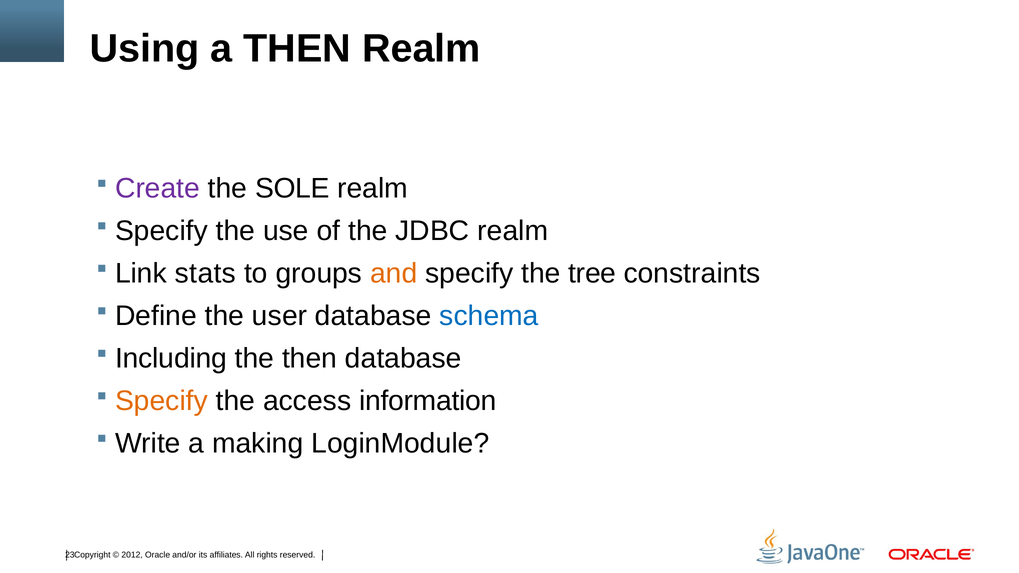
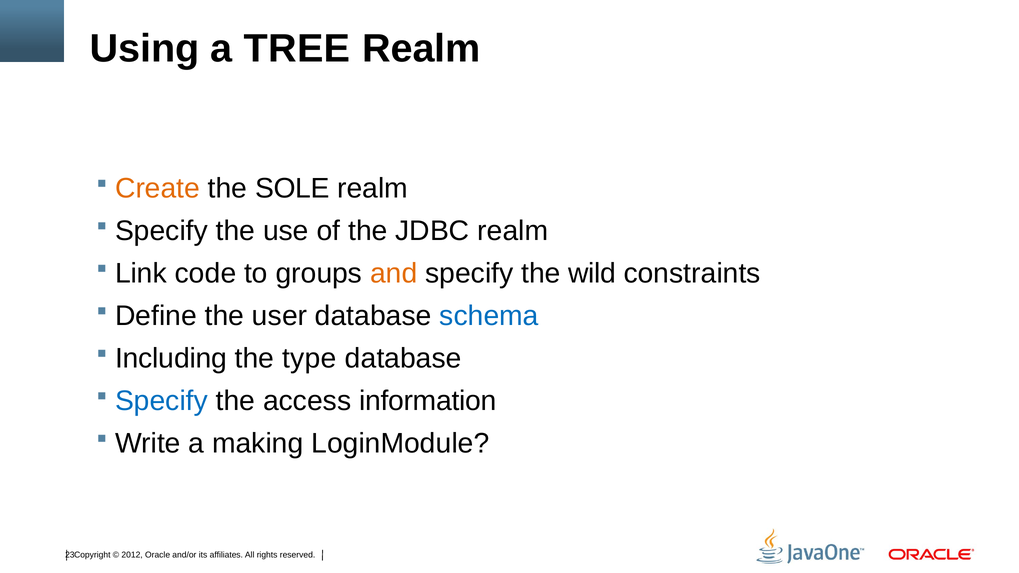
a THEN: THEN -> TREE (297, 49)
Create colour: purple -> orange (158, 189)
stats: stats -> code (206, 274)
tree: tree -> wild (592, 274)
the then: then -> type (309, 359)
Specify colour: orange -> blue (162, 401)
